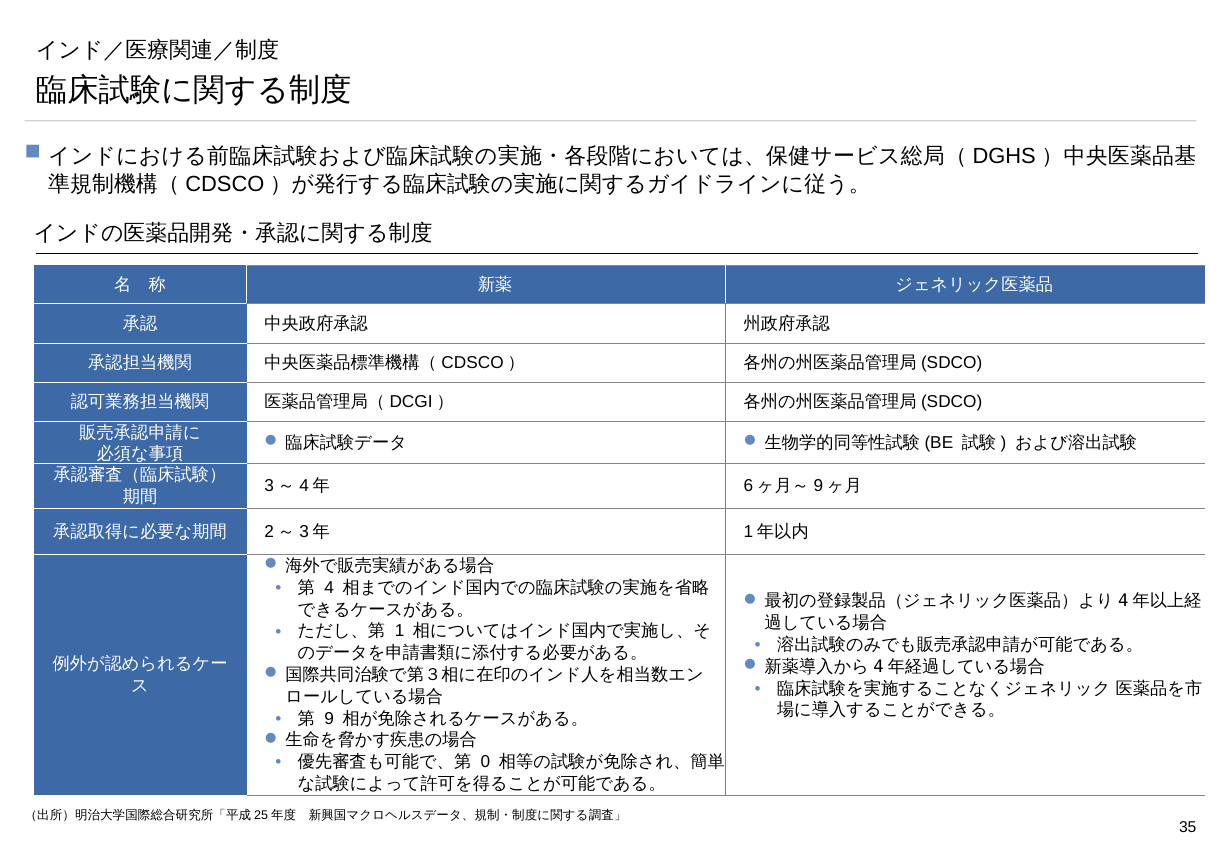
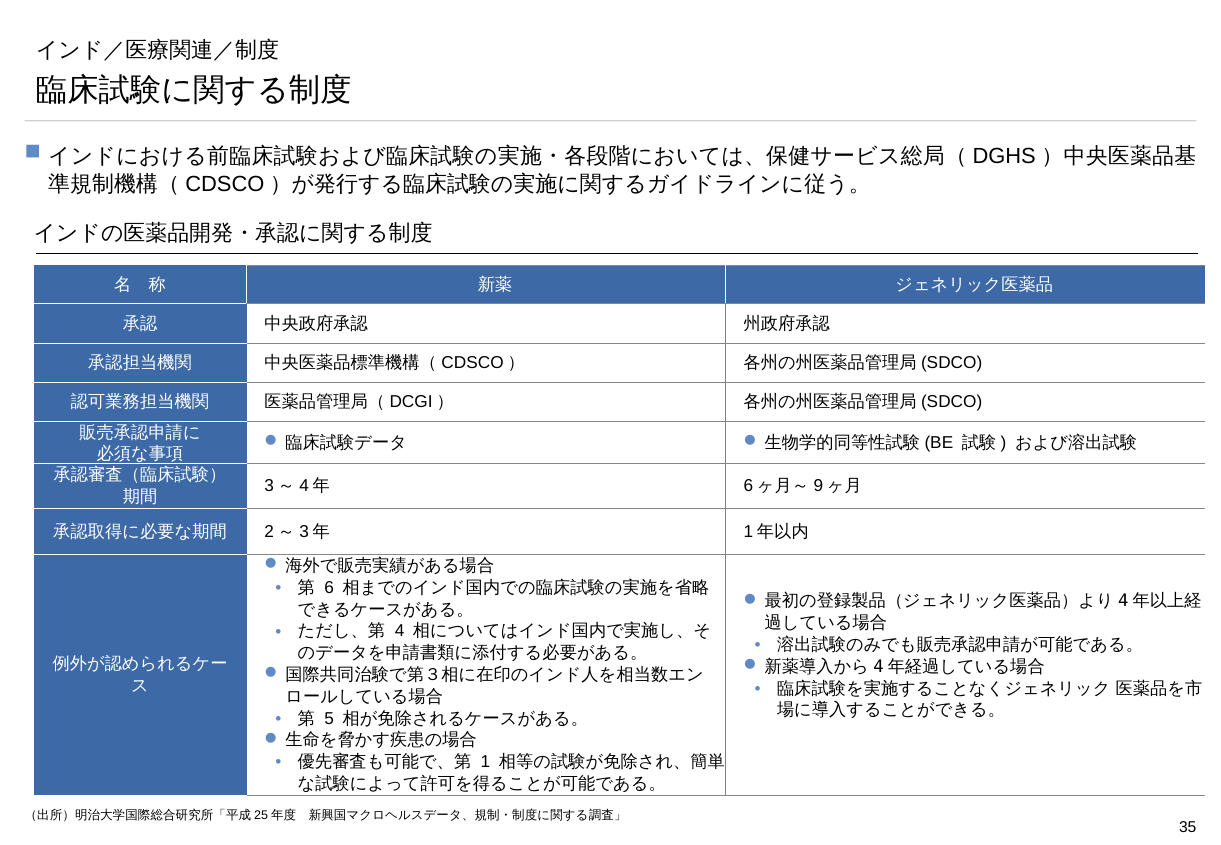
4: 4 -> 6 (329, 588)
1: 1 -> 4 (400, 632)
9: 9 -> 5 (329, 719)
0: 0 -> 1 (486, 762)
